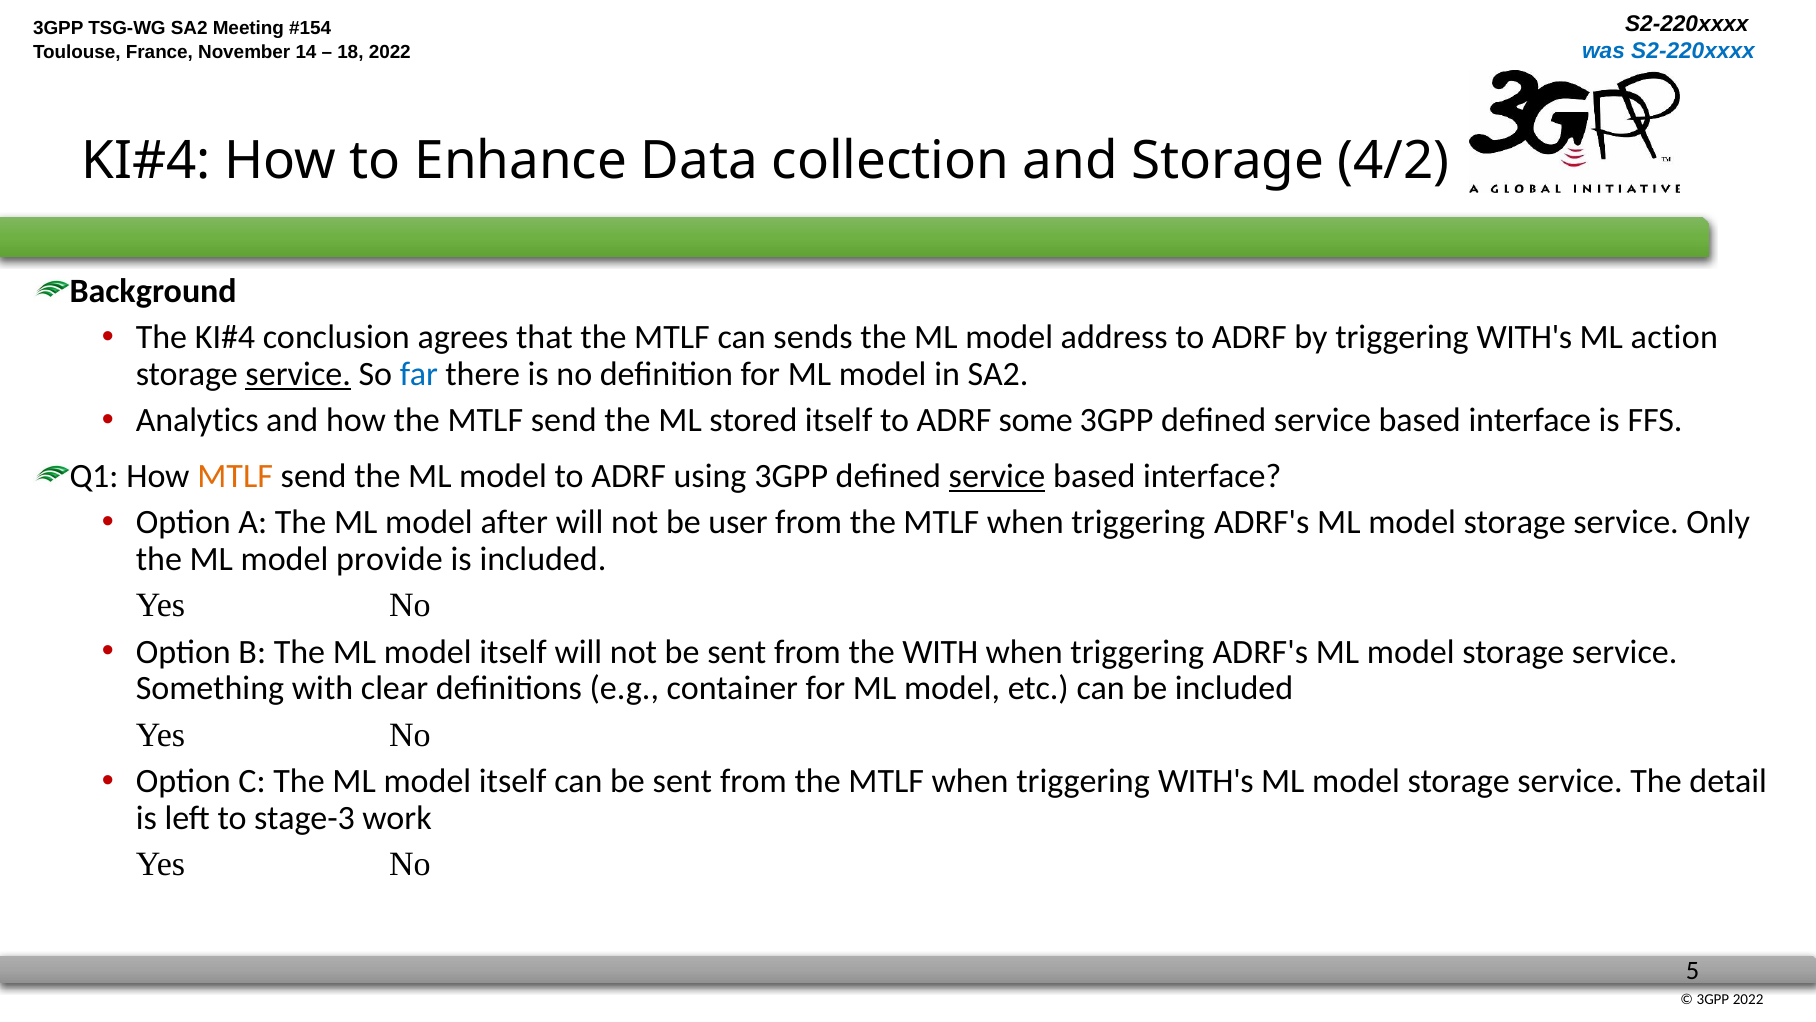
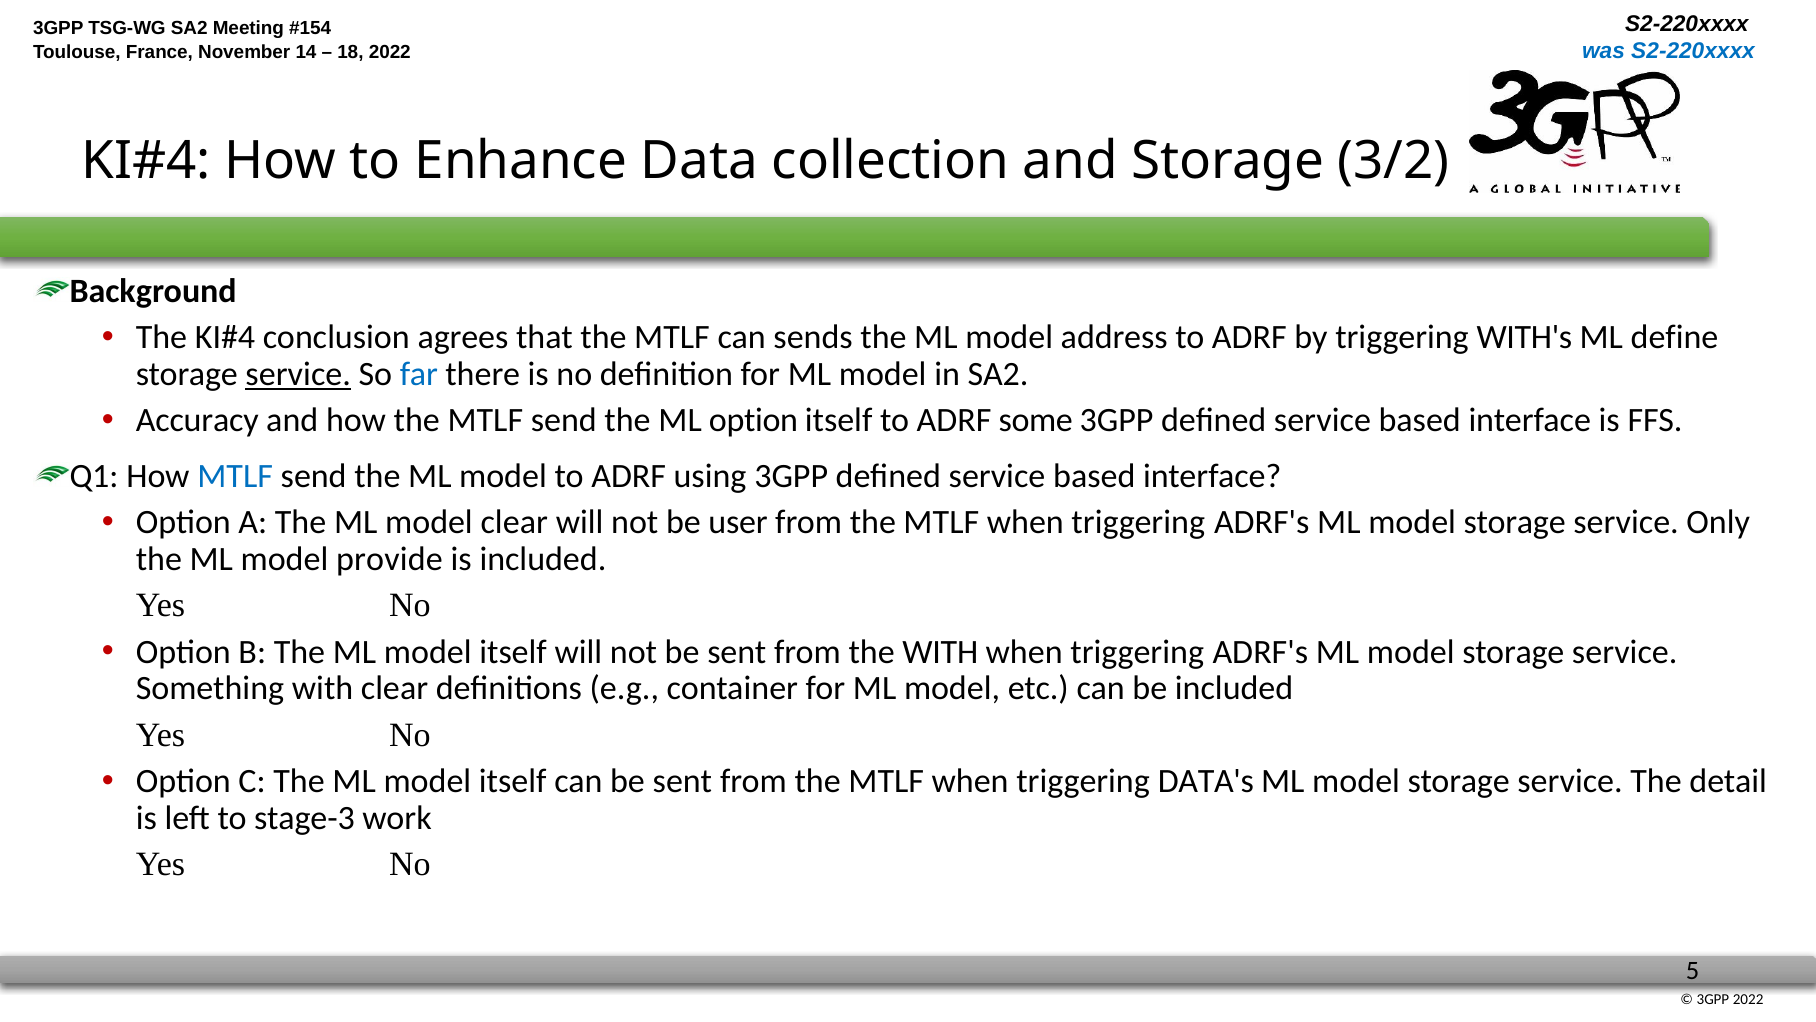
4/2: 4/2 -> 3/2 (1394, 161)
action: action -> define (1675, 337)
Analytics: Analytics -> Accuracy (197, 420)
ML stored: stored -> option (753, 420)
MTLF colour: orange -> blue (235, 476)
service underline: present -> none (997, 476)
model after: after -> clear (514, 522)
when triggering WITH's: WITH's -> DATA's (1206, 781)
